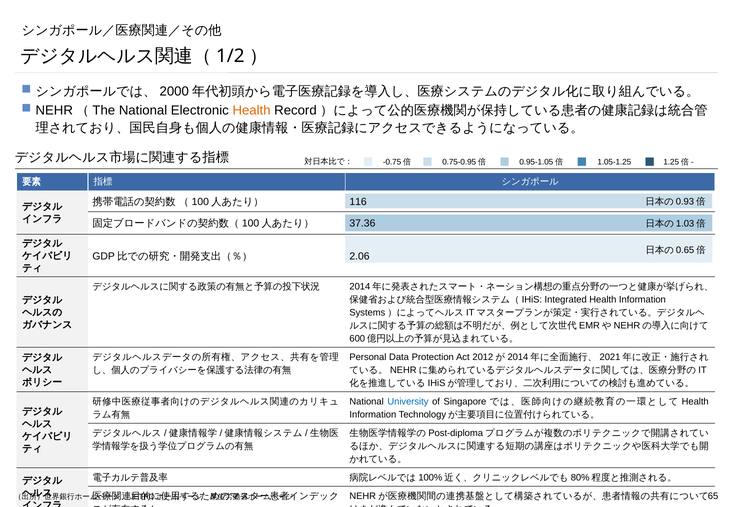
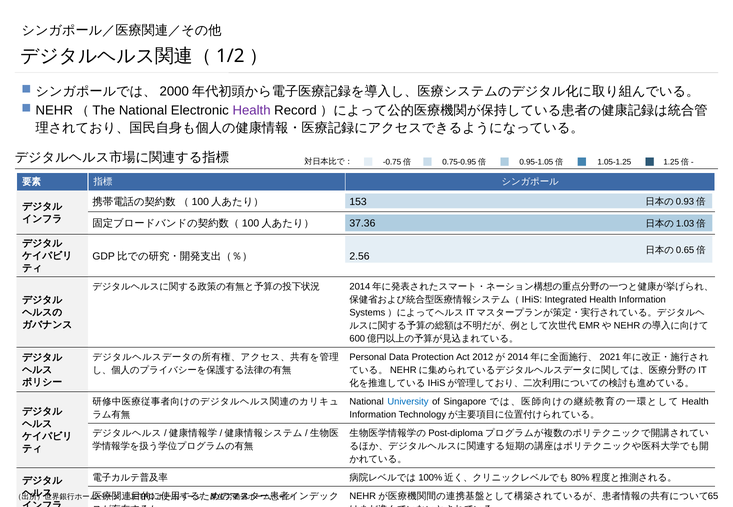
Health colour: orange -> purple (252, 111)
116: 116 -> 153 (358, 202)
2.06: 2.06 -> 2.56 (360, 256)
